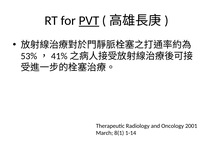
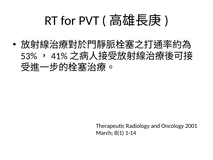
PVT underline: present -> none (89, 21)
